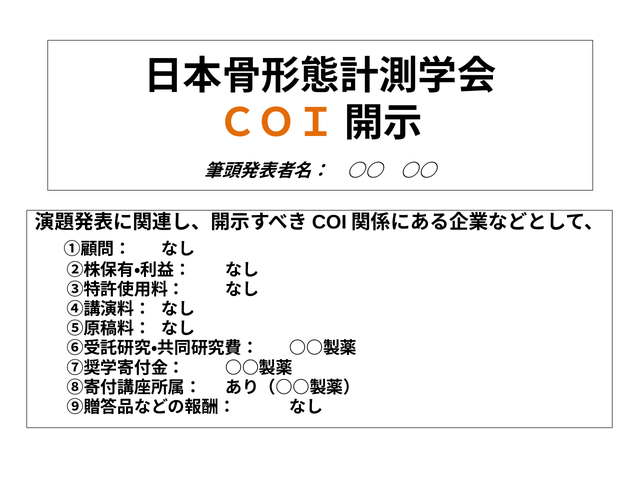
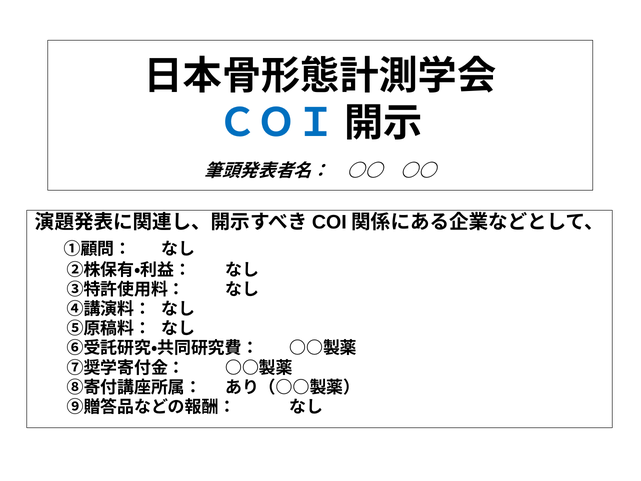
ＣＯＩ colour: orange -> blue (276, 123)
